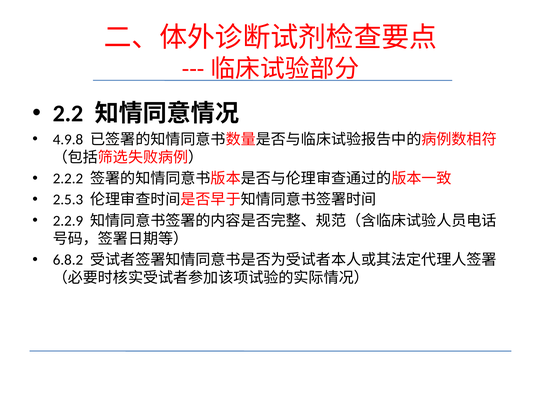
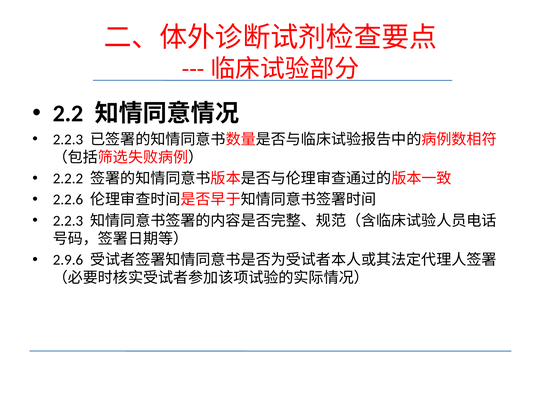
4.9.8: 4.9.8 -> 2.2.3 (68, 139)
2.5.3: 2.5.3 -> 2.2.6 (68, 200)
2.2.9: 2.2.9 -> 2.2.3 (68, 221)
6.8.2: 6.8.2 -> 2.9.6 (68, 260)
